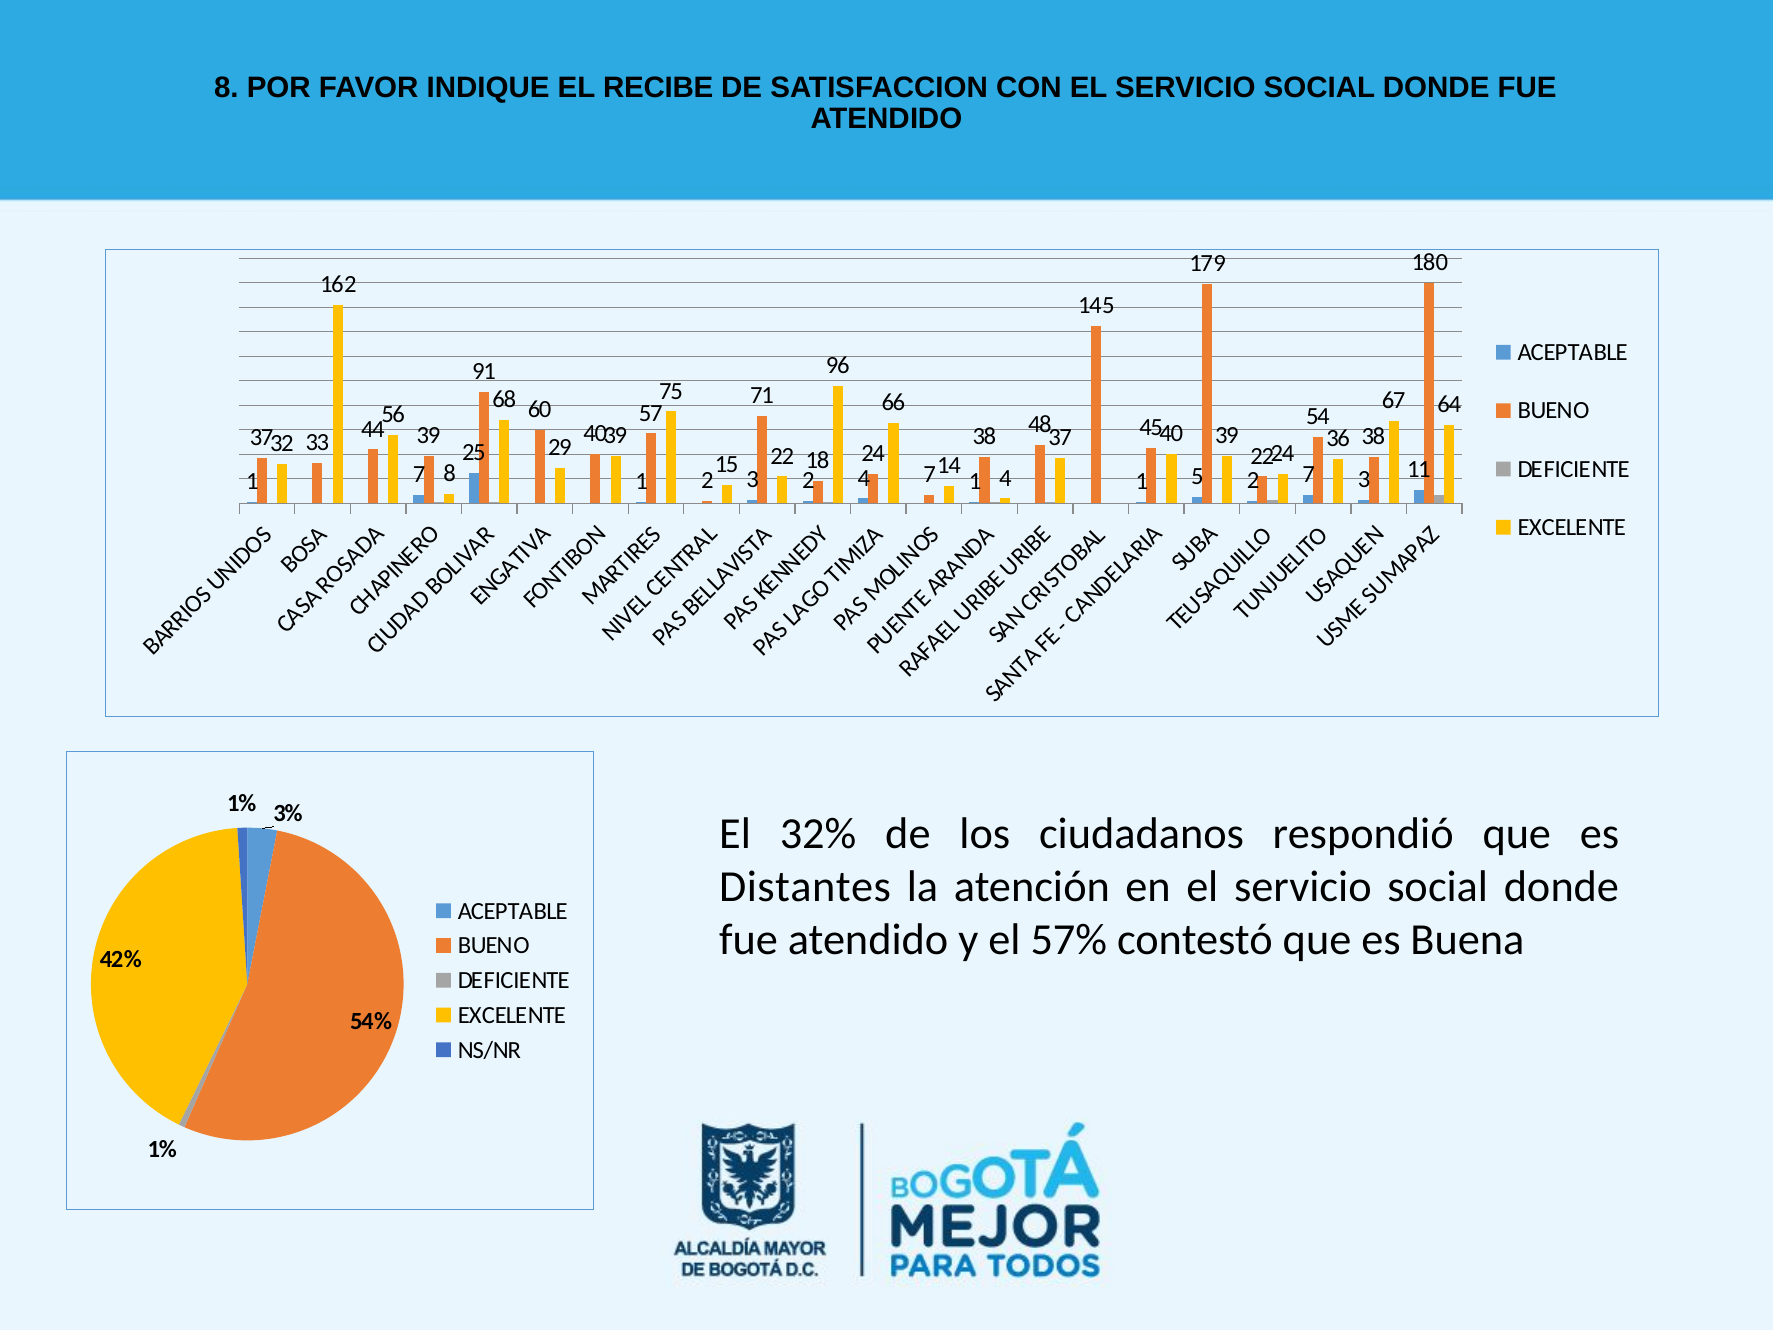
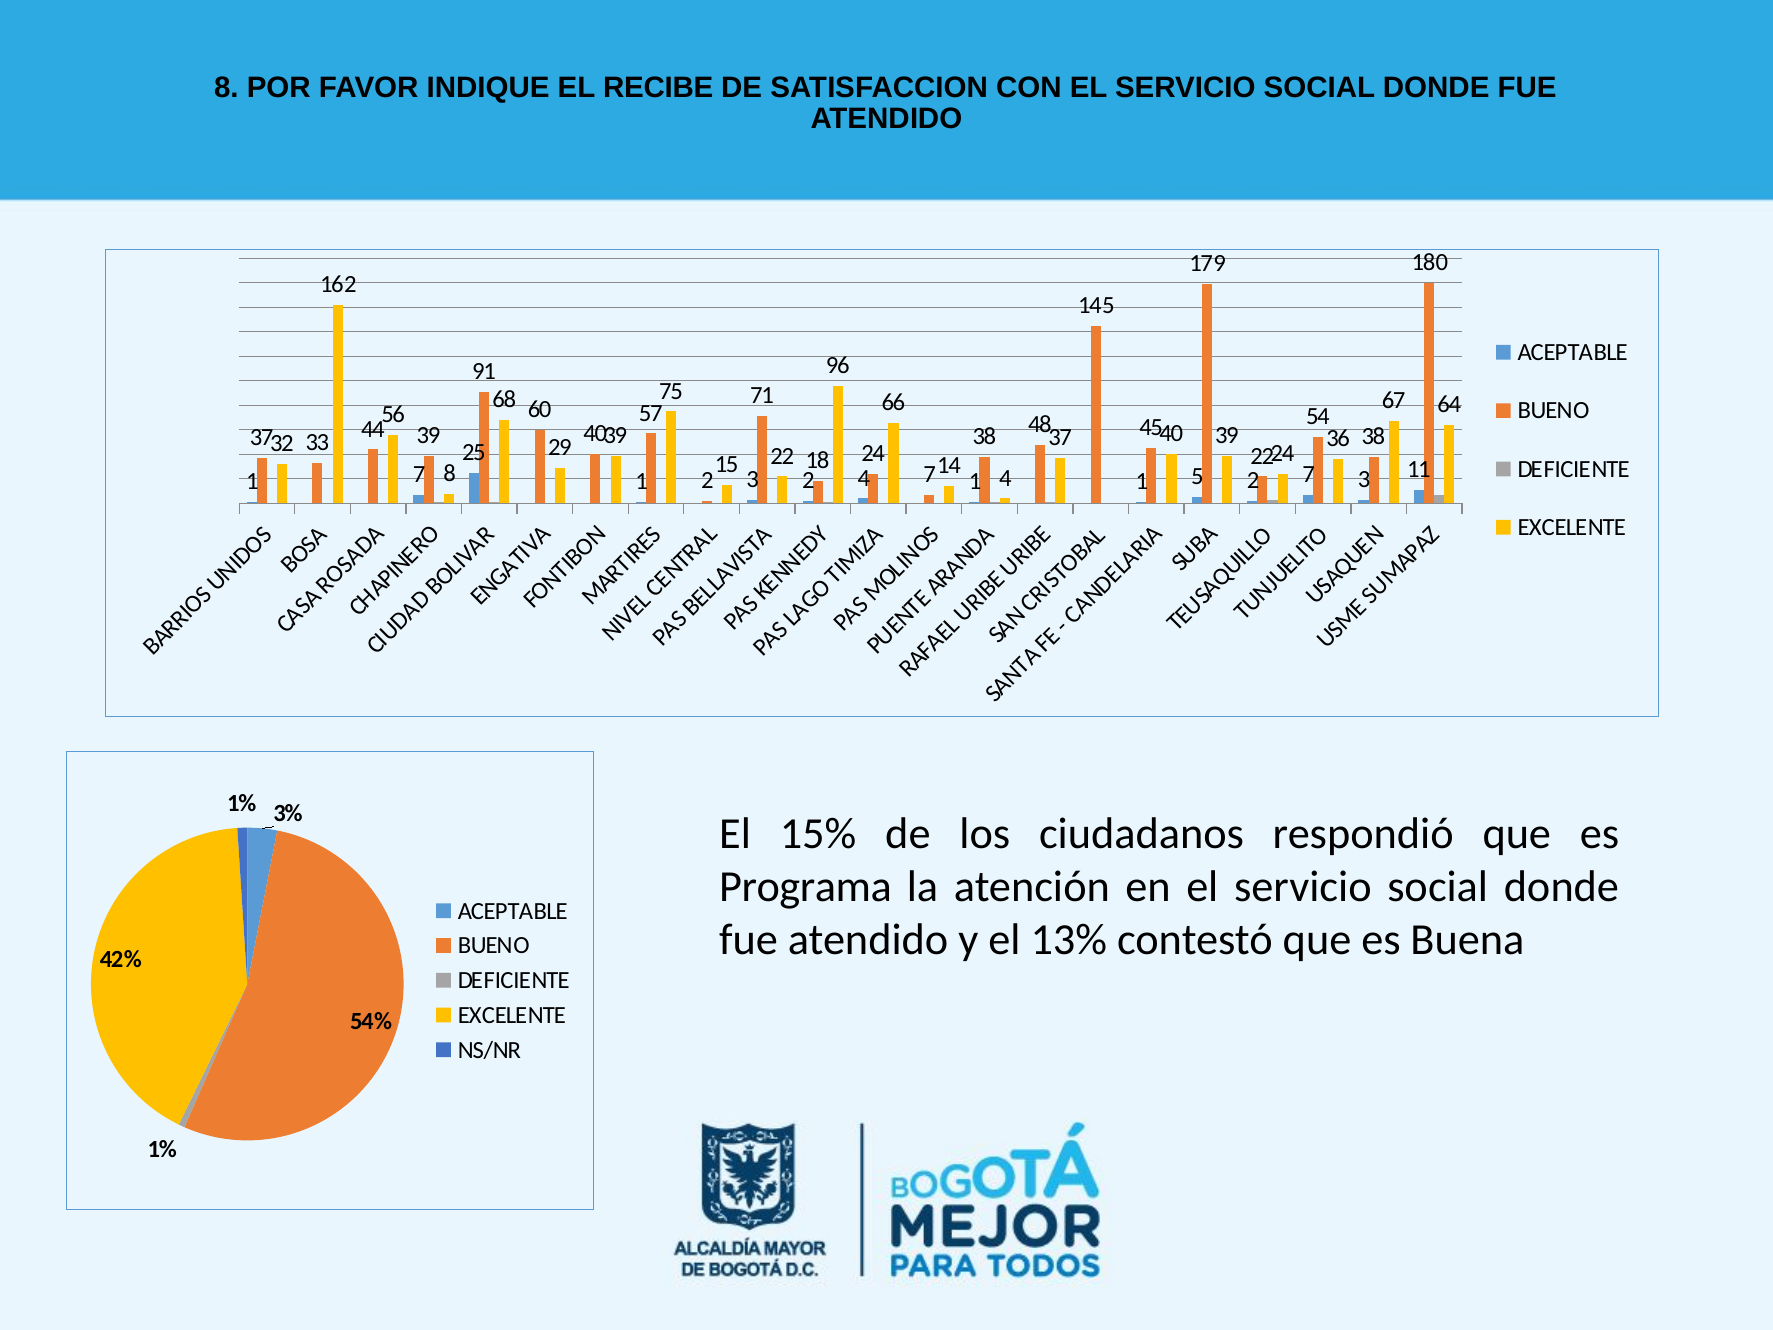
32%: 32% -> 15% (818, 834)
Distantes: Distantes -> Programa (805, 887)
57%: 57% -> 13% (1069, 940)
